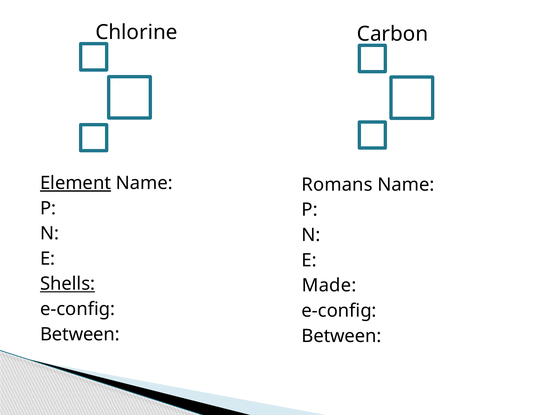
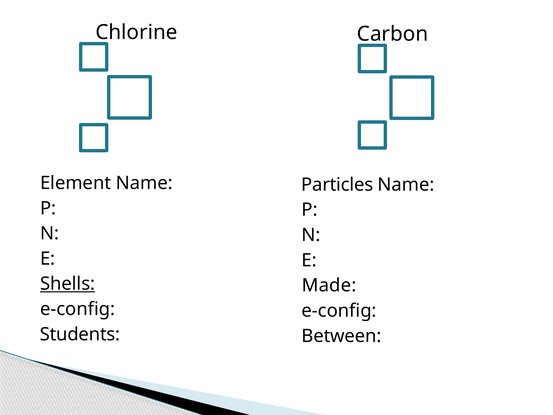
Element underline: present -> none (76, 183)
Romans: Romans -> Particles (337, 185)
Between: Between -> Students (80, 334)
